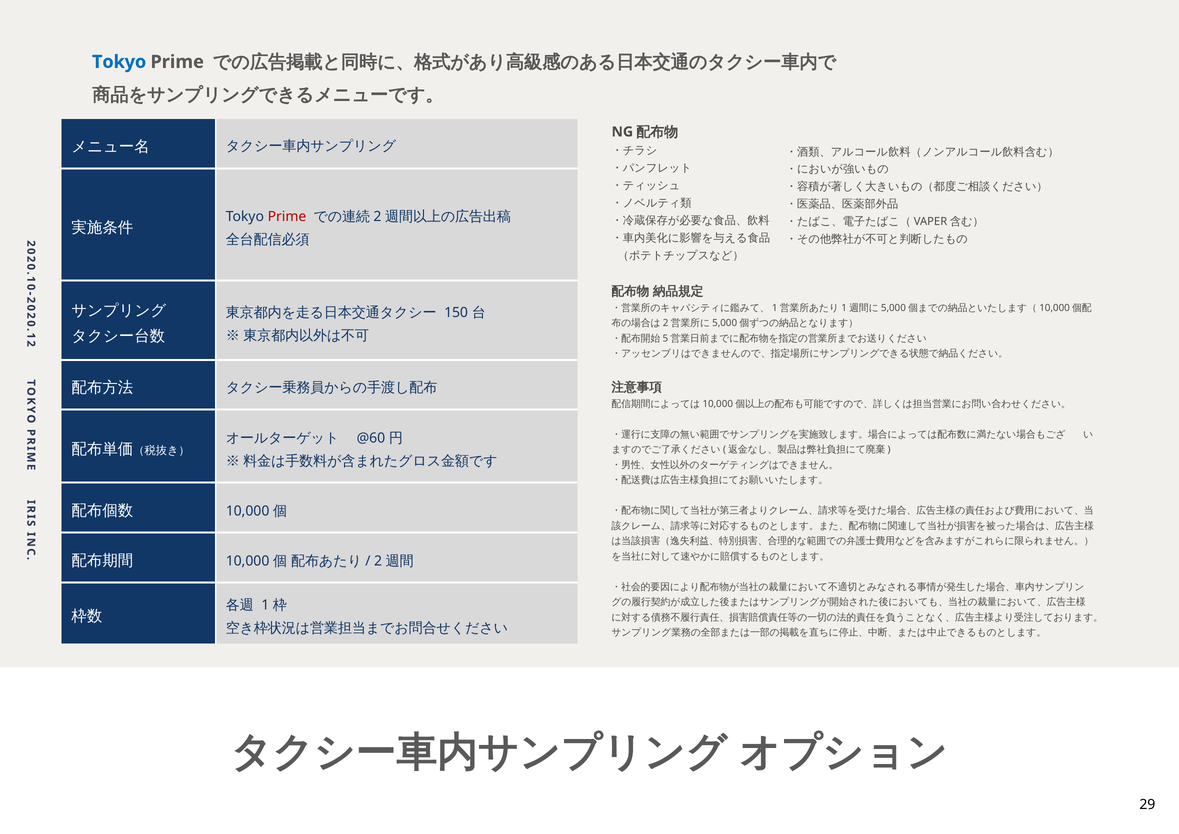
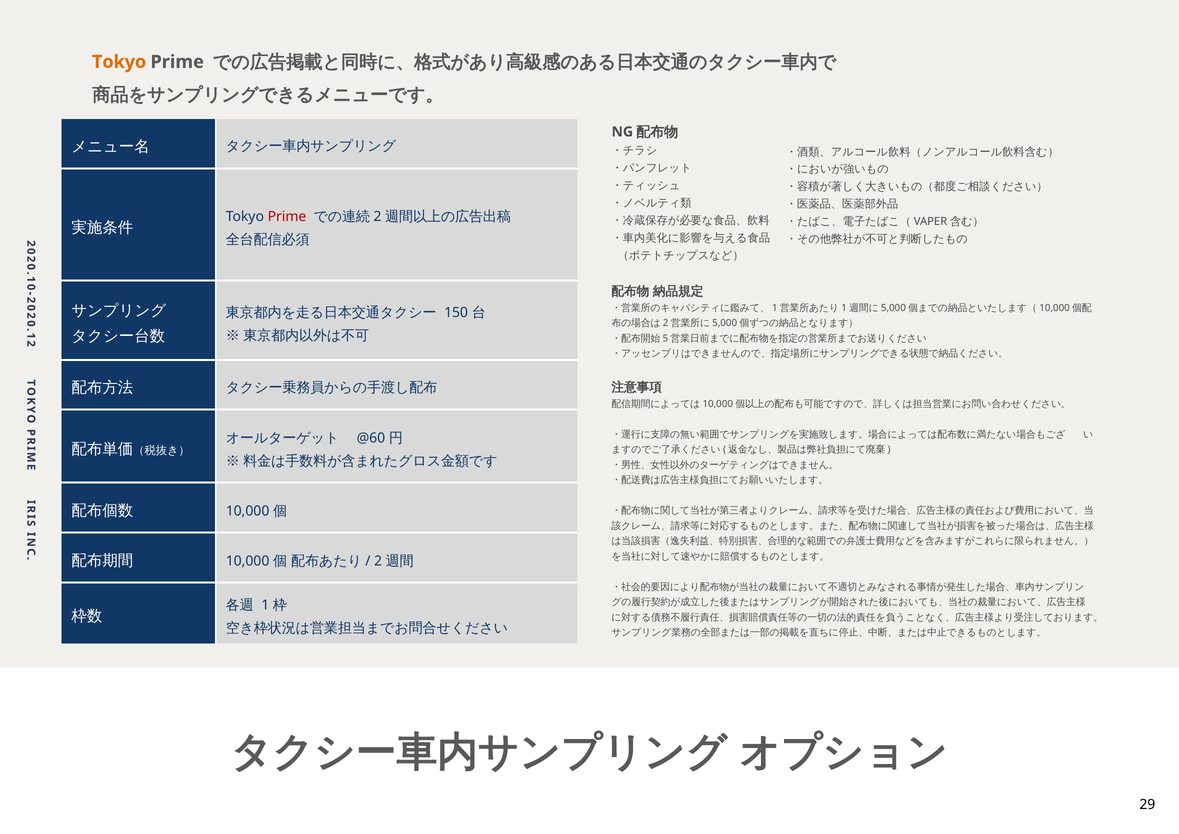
Tokyo colour: blue -> orange (119, 62)
